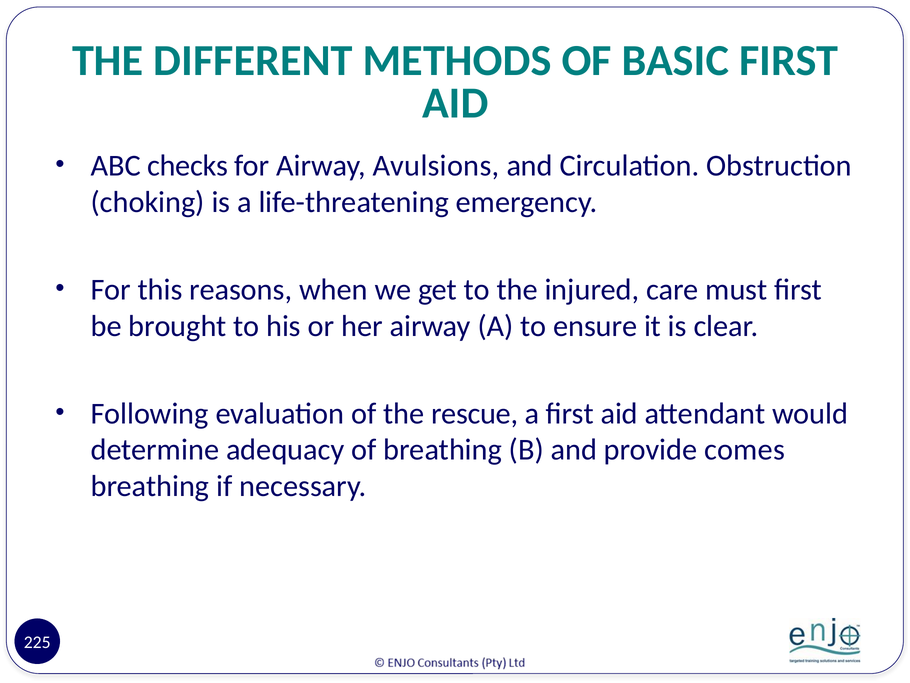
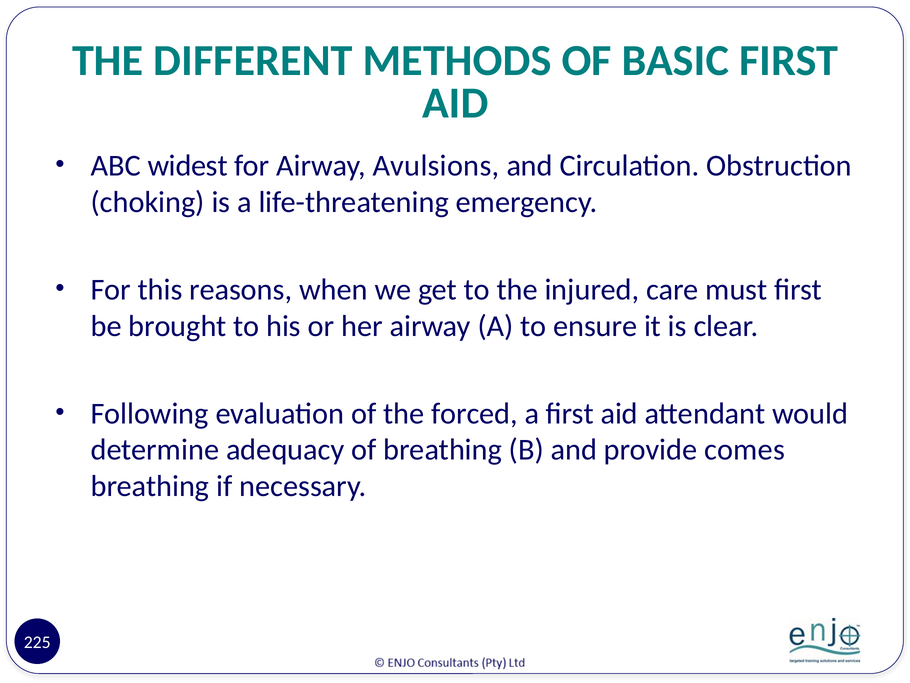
checks: checks -> widest (188, 165)
rescue: rescue -> forced (474, 413)
